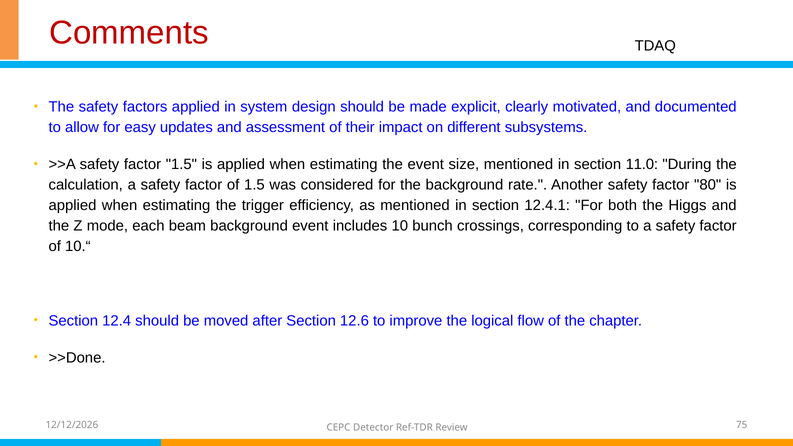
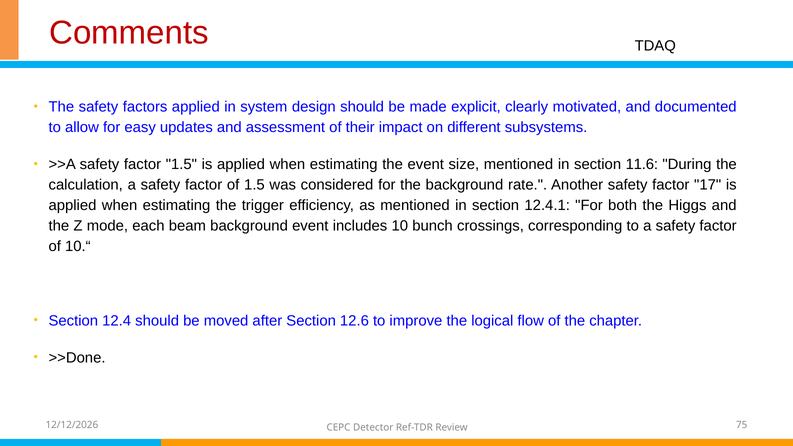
11.0: 11.0 -> 11.6 (642, 165)
80: 80 -> 17 (708, 185)
